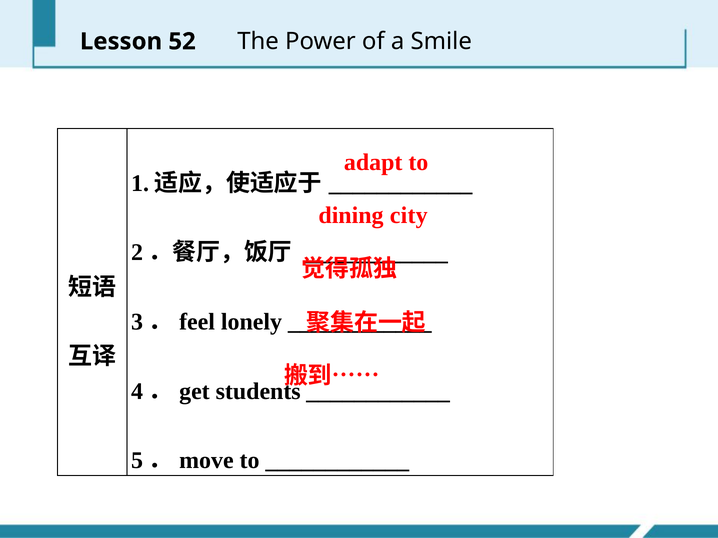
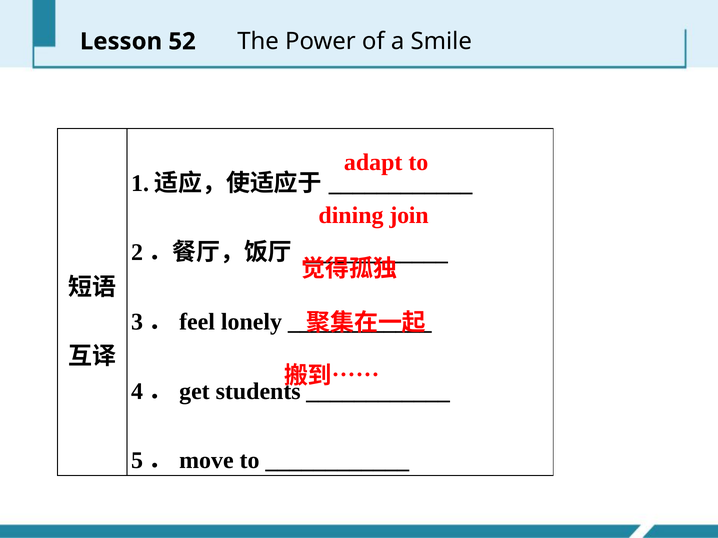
city: city -> join (409, 215)
